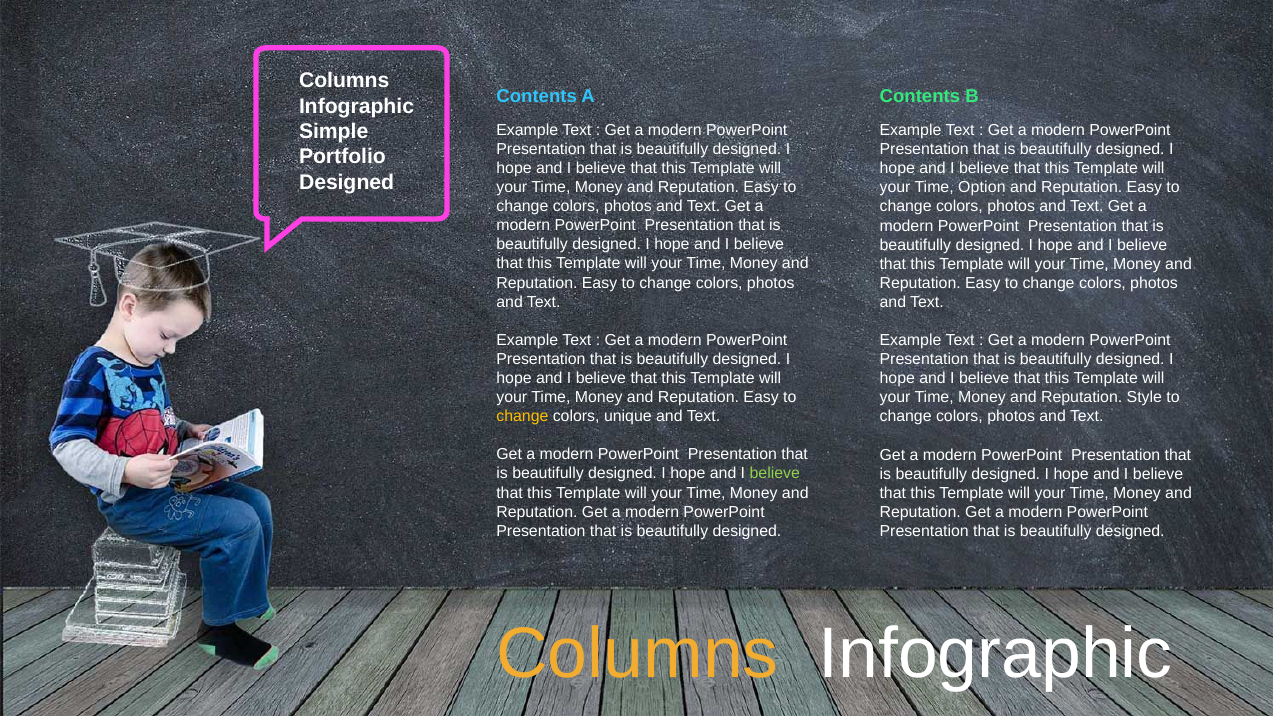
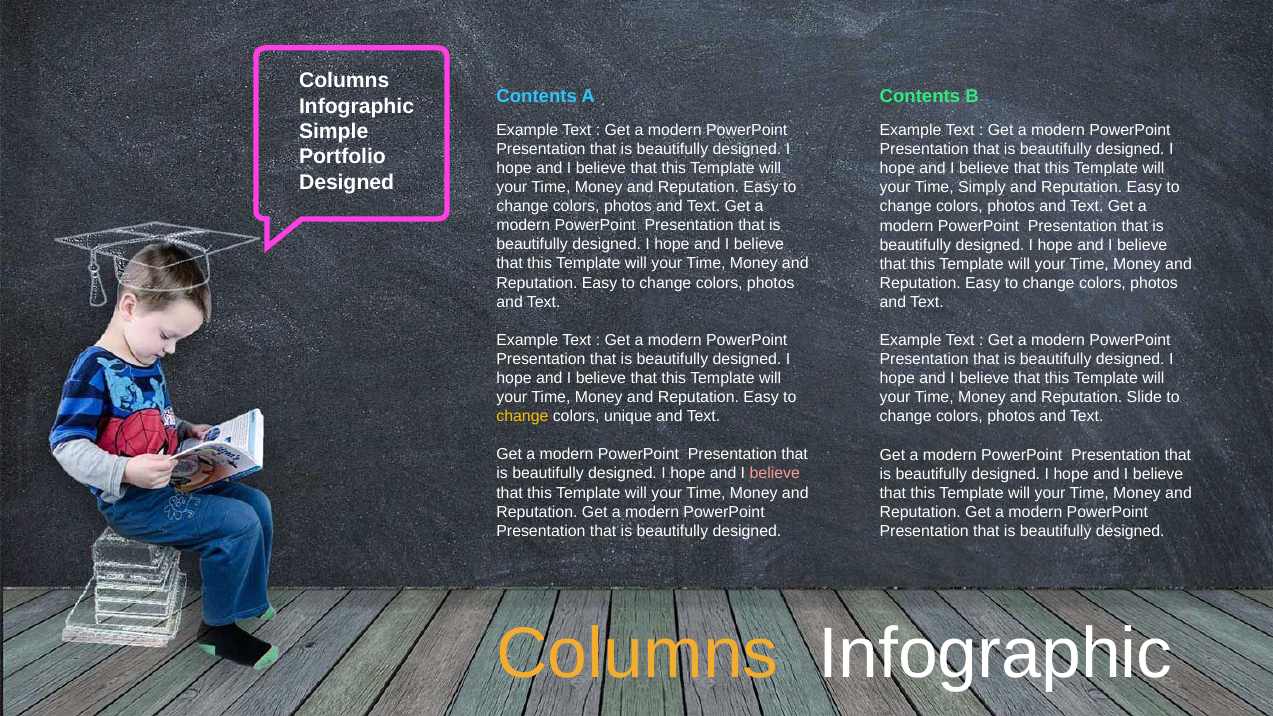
Option: Option -> Simply (982, 188)
Style: Style -> Slide (1144, 398)
believe colour: light green -> pink (775, 474)
